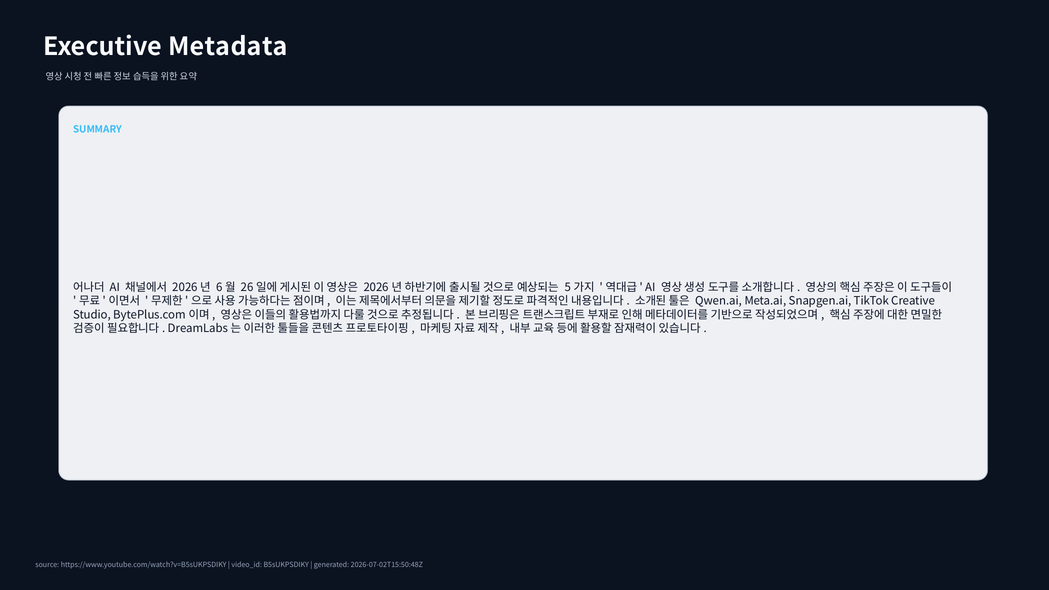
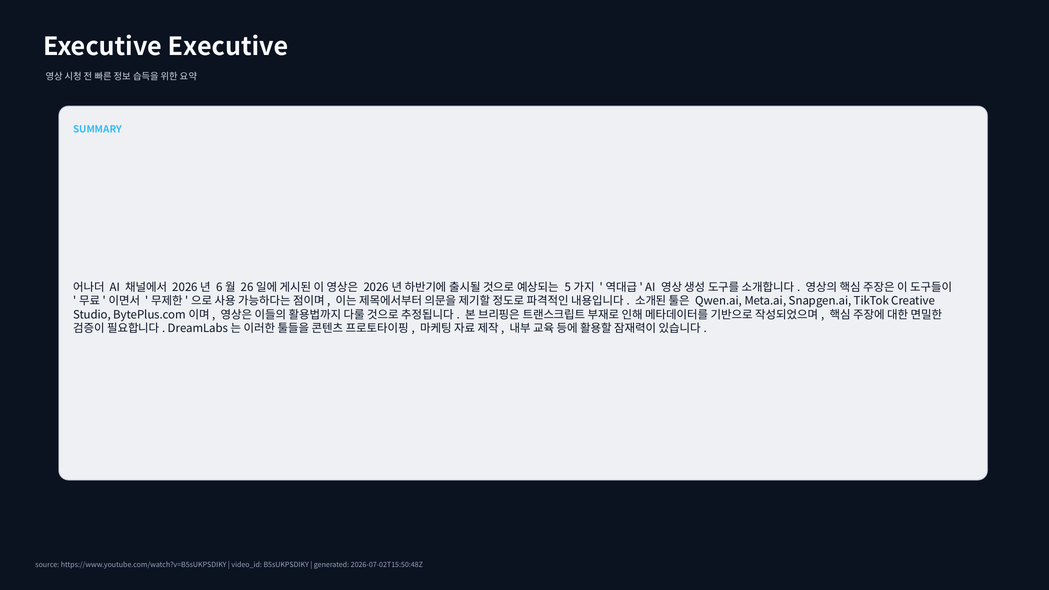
Executive Metadata: Metadata -> Executive (228, 47)
